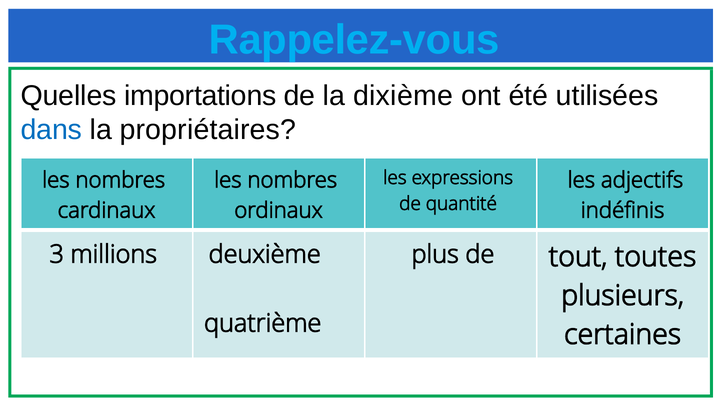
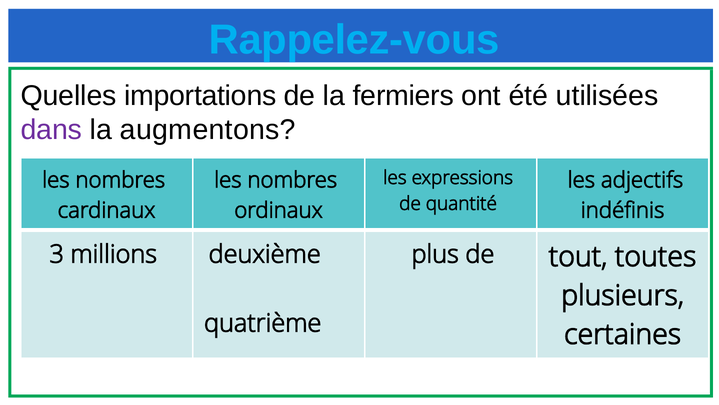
dixième: dixième -> fermiers (403, 96)
dans colour: blue -> purple (51, 130)
propriétaires: propriétaires -> augmentons (208, 130)
